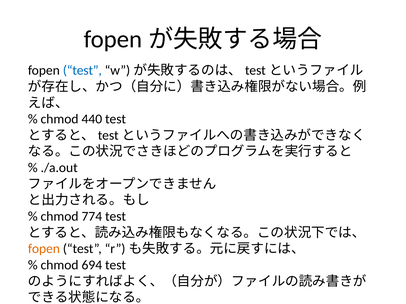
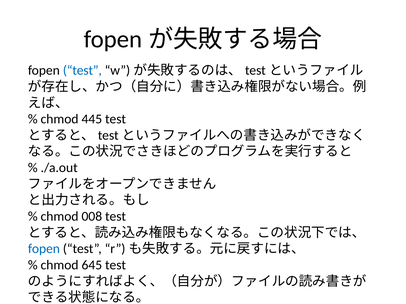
440: 440 -> 445 (92, 119)
774: 774 -> 008 (92, 217)
fopen colour: orange -> blue (44, 249)
694: 694 -> 645 (92, 265)
